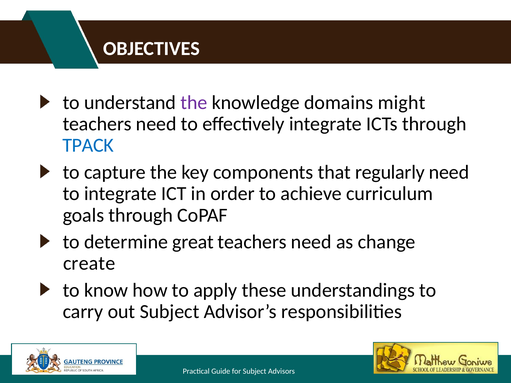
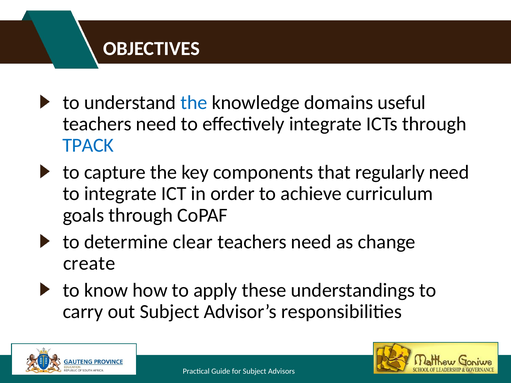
the colour: purple -> blue (194, 103)
might: might -> useful (402, 103)
great: great -> clear (193, 242)
